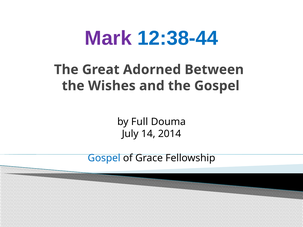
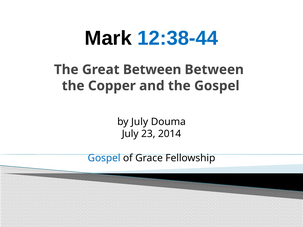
Mark colour: purple -> black (108, 38)
Great Adorned: Adorned -> Between (152, 70)
Wishes: Wishes -> Copper (112, 86)
by Full: Full -> July (140, 122)
14: 14 -> 23 (148, 134)
